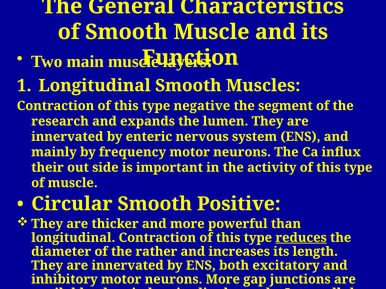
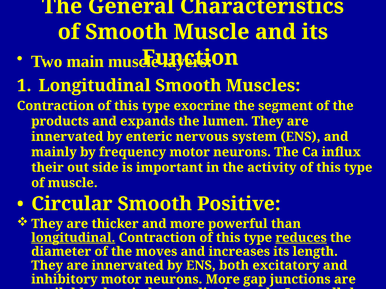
negative: negative -> exocrine (202, 106)
research: research -> products (60, 121)
longitudinal underline: none -> present (73, 238)
rather: rather -> moves (156, 252)
